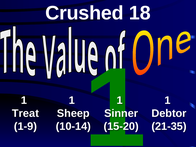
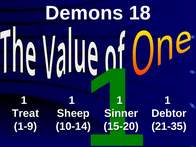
Crushed: Crushed -> Demons (84, 13)
